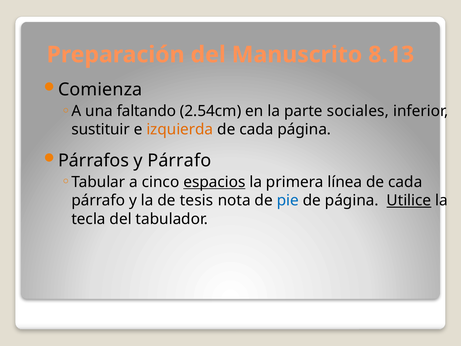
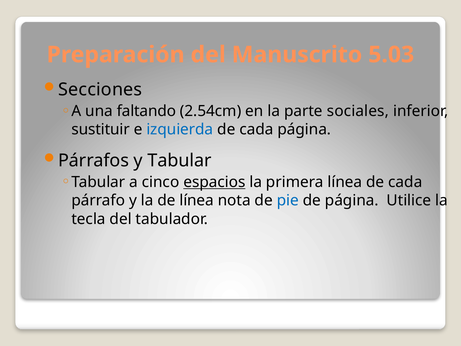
8.13: 8.13 -> 5.03 (391, 55)
Comienza: Comienza -> Secciones (100, 90)
izquierda colour: orange -> blue (180, 129)
y Párrafo: Párrafo -> Tabular (179, 161)
de tesis: tesis -> línea (197, 200)
Utilice underline: present -> none (409, 200)
